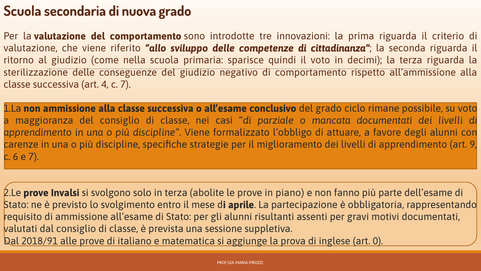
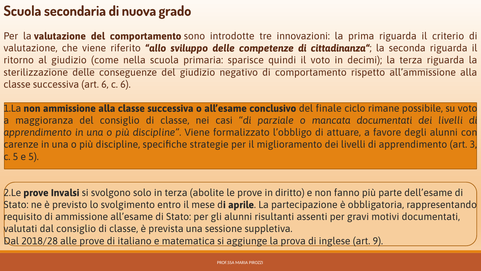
art 4: 4 -> 6 (105, 84)
c 7: 7 -> 6 (125, 84)
del grado: grado -> finale (329, 108)
9: 9 -> 3 (473, 144)
c 6: 6 -> 5 (15, 156)
e 7: 7 -> 5 (34, 156)
piano: piano -> diritto (290, 193)
2018/91: 2018/91 -> 2018/28 (40, 241)
0: 0 -> 9 (378, 241)
